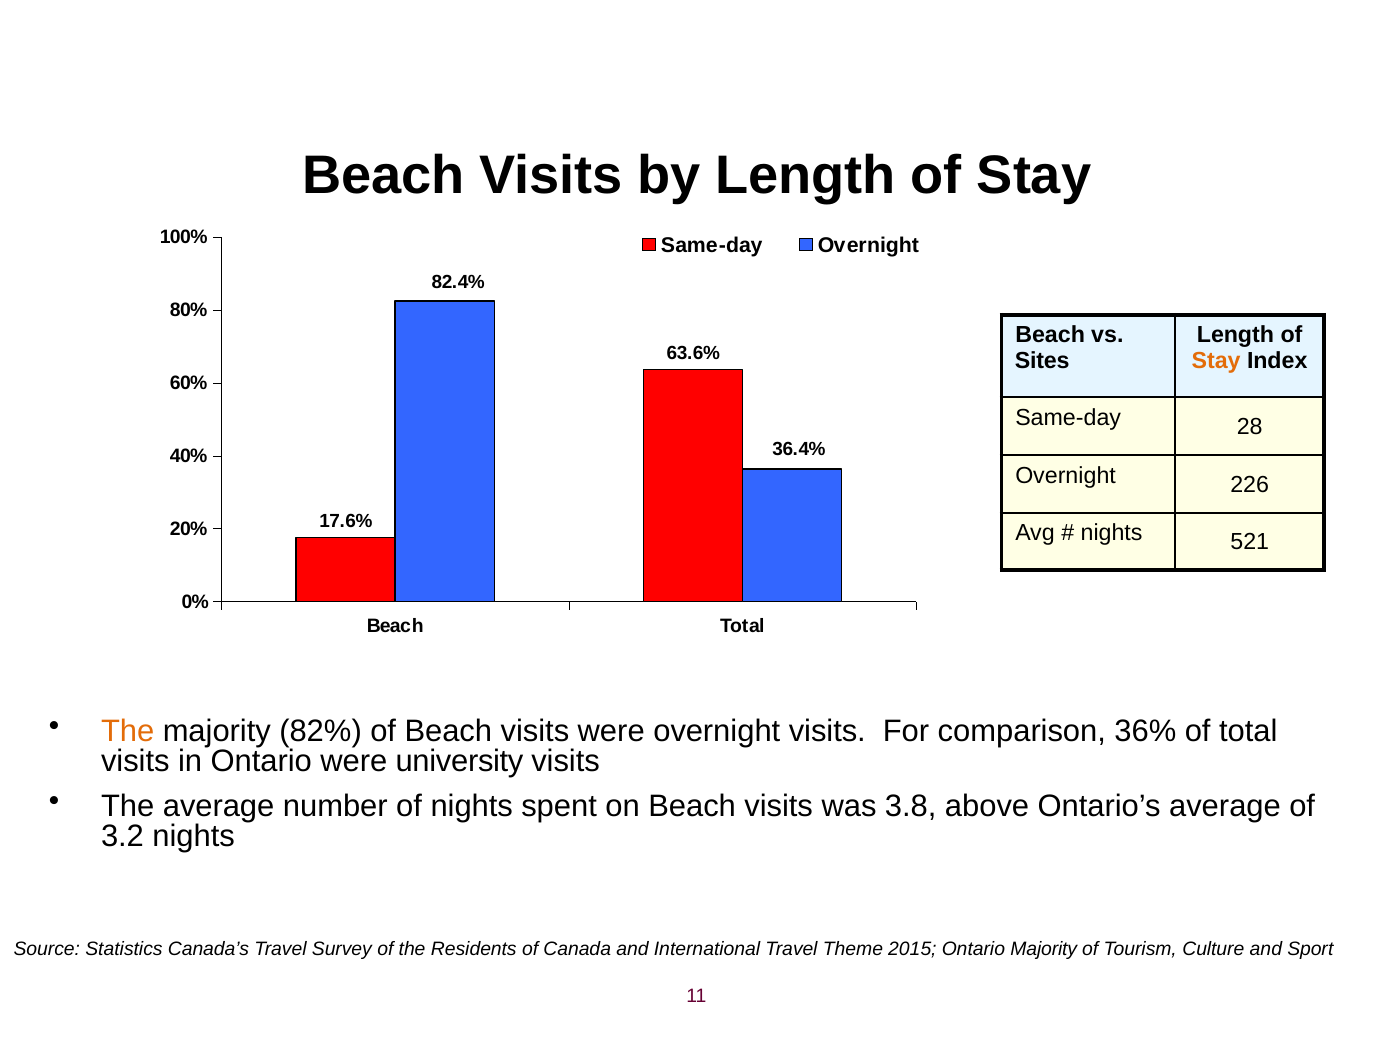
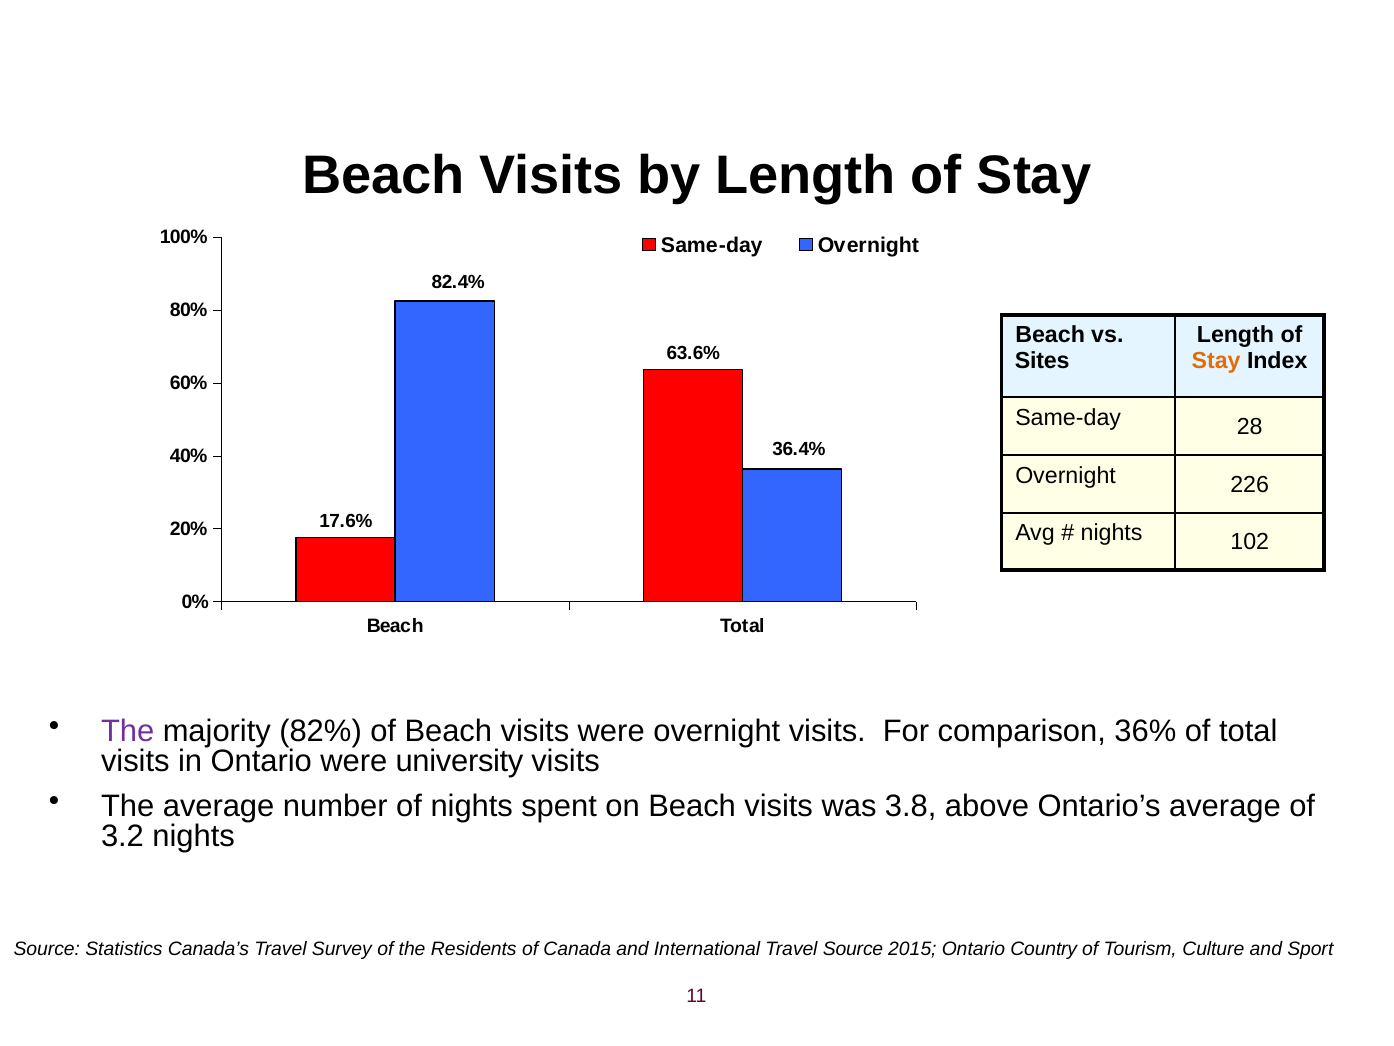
521: 521 -> 102 (1250, 542)
The colour: orange -> purple (128, 731)
Travel Theme: Theme -> Source (853, 949)
Ontario Majority: Majority -> Country (1044, 949)
